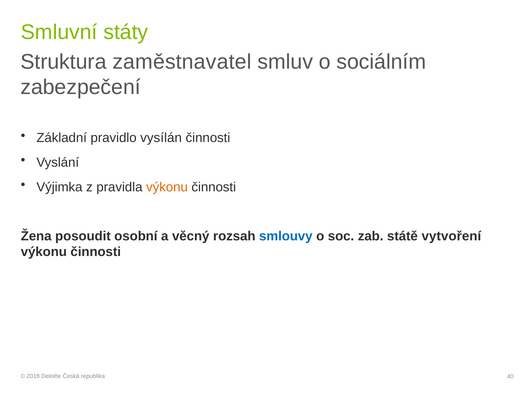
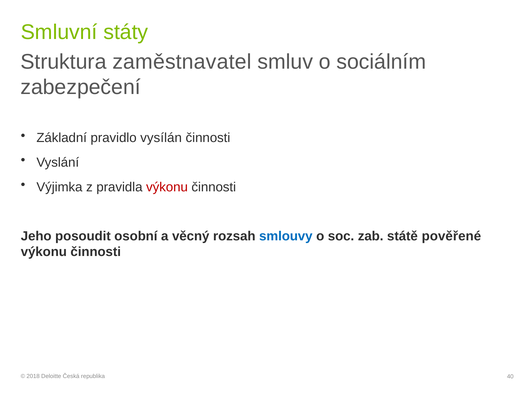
výkonu colour: orange -> red (167, 187)
Žena: Žena -> Jeho (36, 236)
vytvoření: vytvoření -> pověřené (451, 236)
